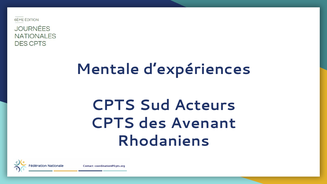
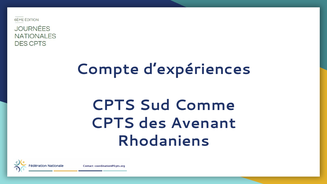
Mentale: Mentale -> Compte (108, 69)
Acteurs: Acteurs -> Comme (205, 105)
